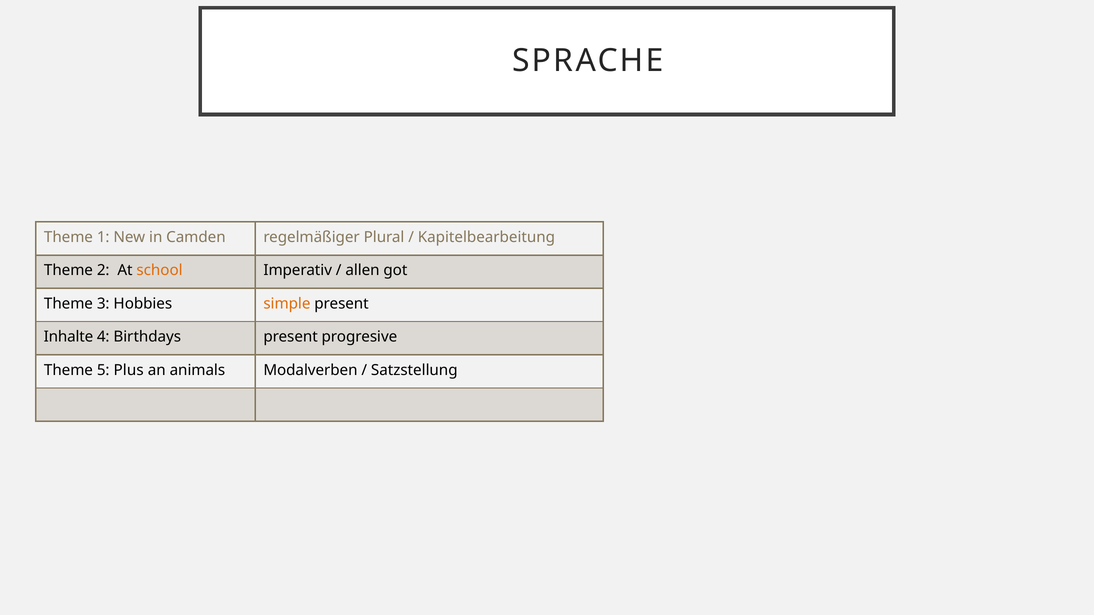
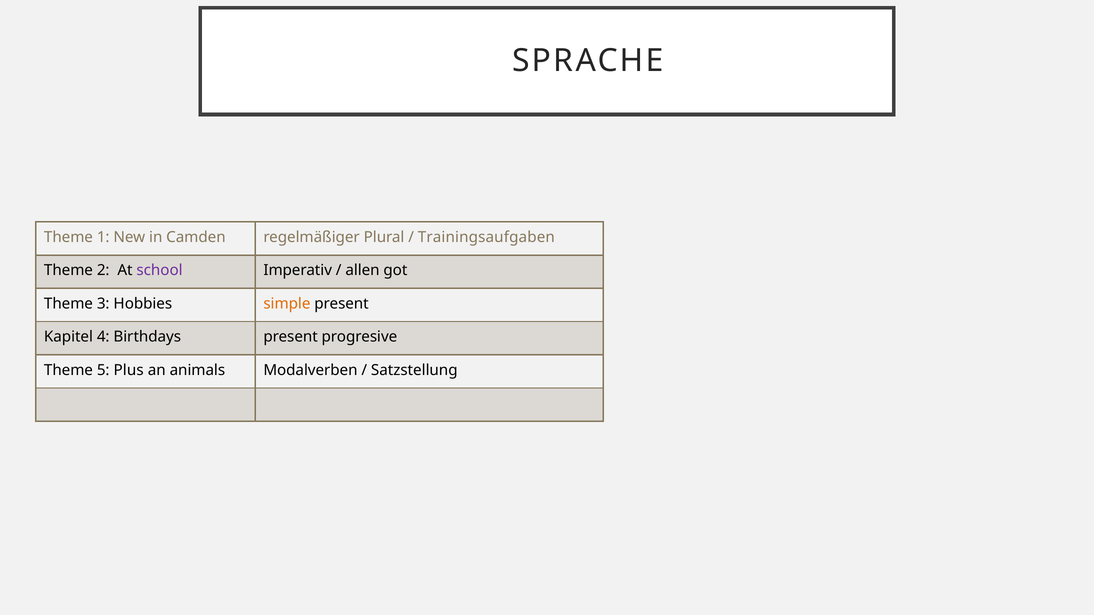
Kapitelbearbeitung: Kapitelbearbeitung -> Trainingsaufgaben (486, 237)
school colour: orange -> purple (160, 271)
Inhalte: Inhalte -> Kapitel (68, 337)
